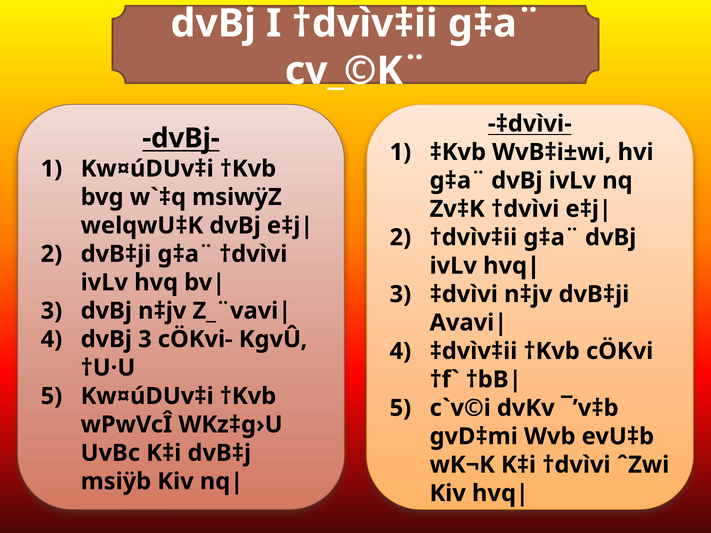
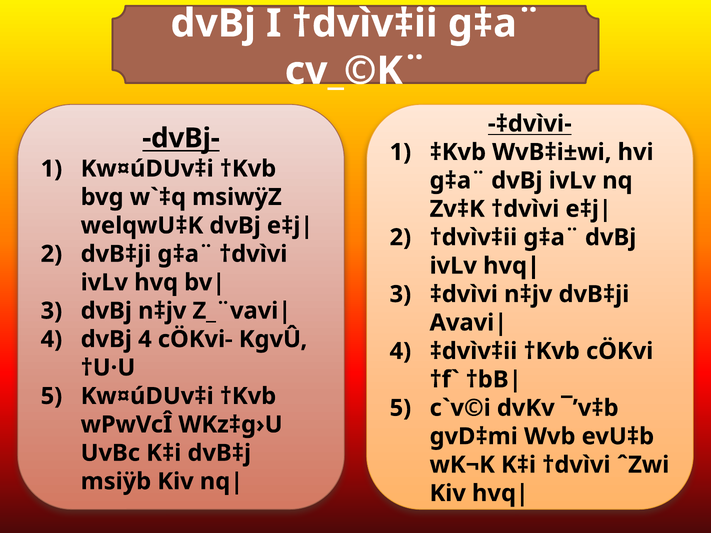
dvBj 3: 3 -> 4 (145, 339)
